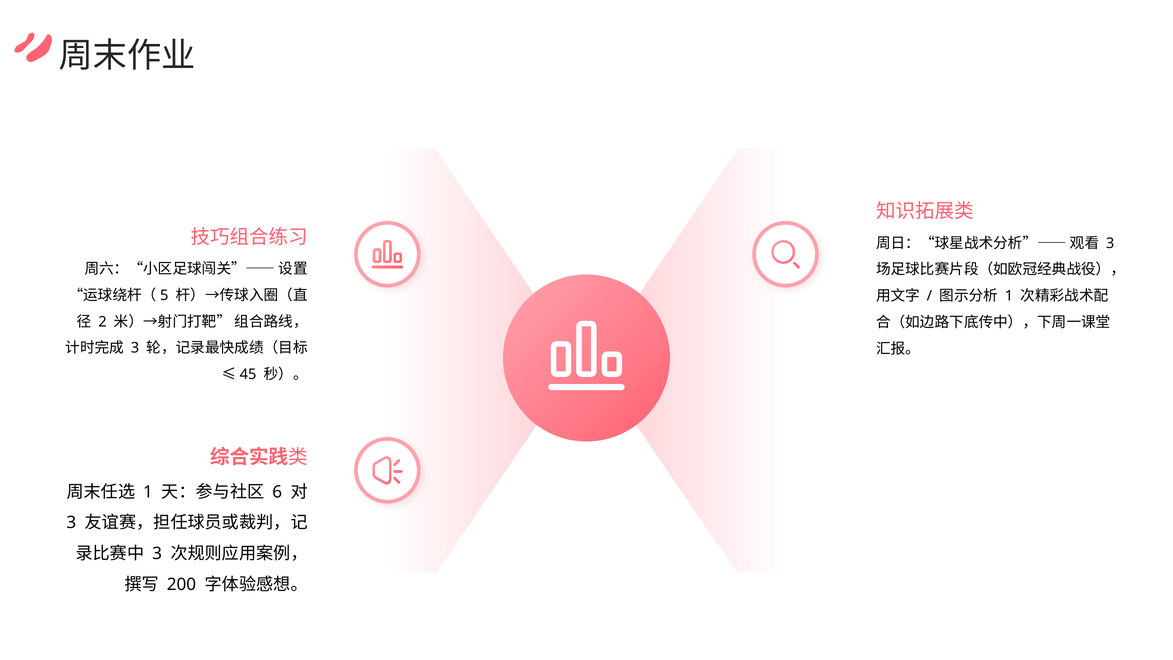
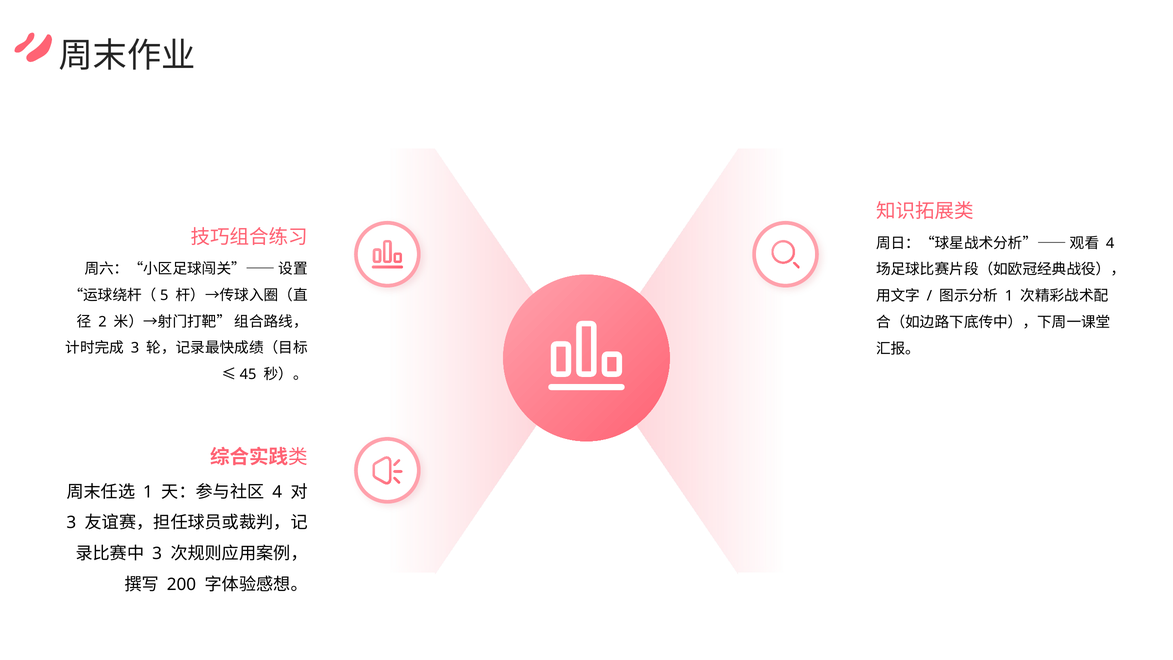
3: 3 -> 4 (1110, 243)
6: 6 -> 4 (277, 492)
